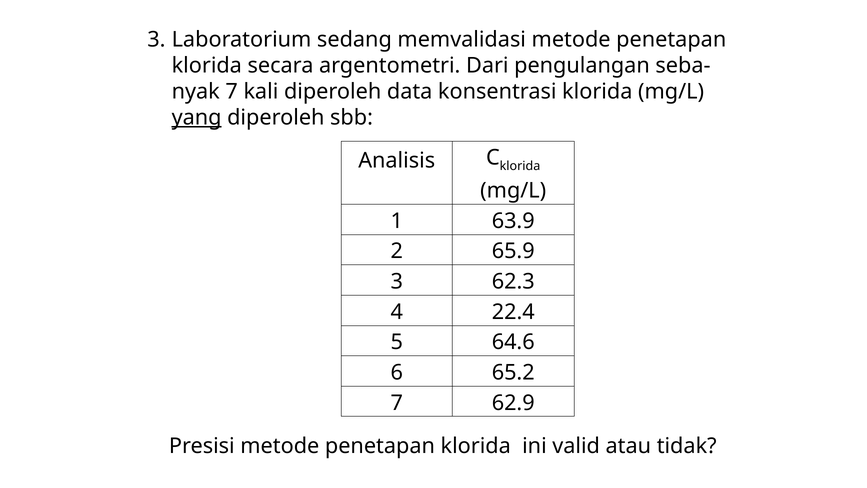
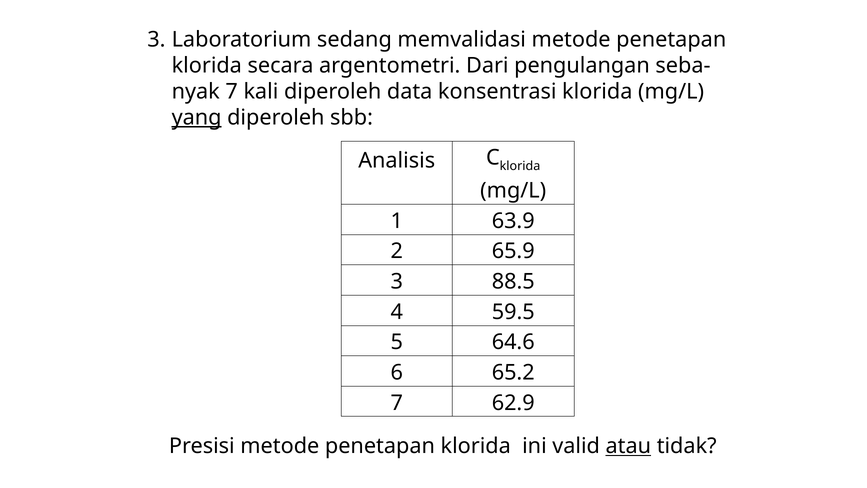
62.3: 62.3 -> 88.5 (513, 281)
22.4: 22.4 -> 59.5 (513, 312)
atau underline: none -> present (628, 446)
